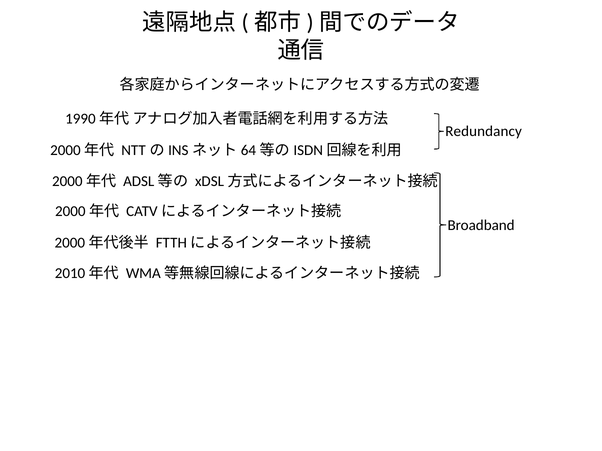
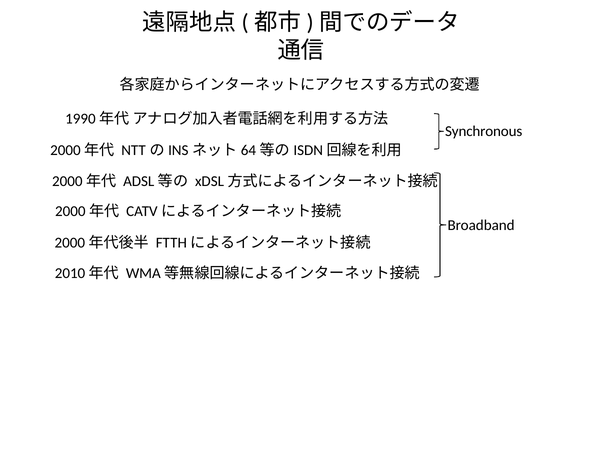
Redundancy: Redundancy -> Synchronous (484, 132)
